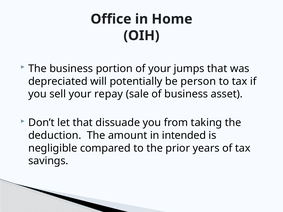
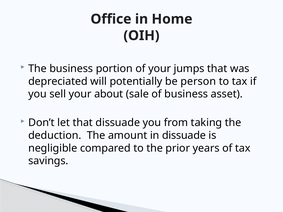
repay: repay -> about (109, 94)
in intended: intended -> dissuade (184, 136)
